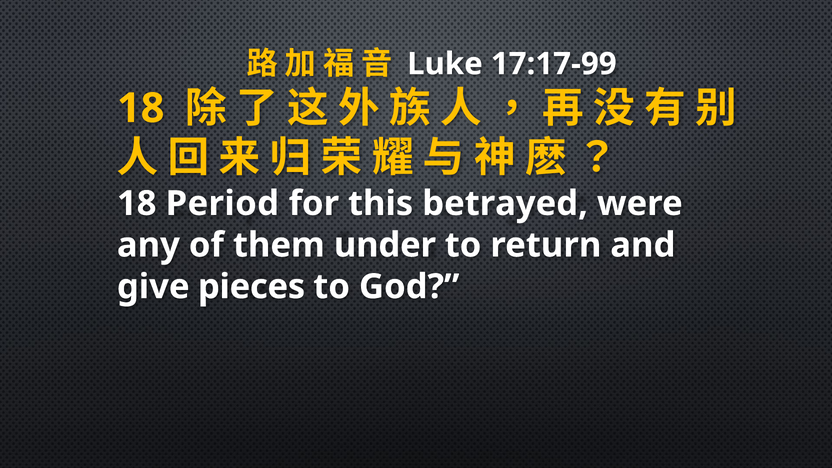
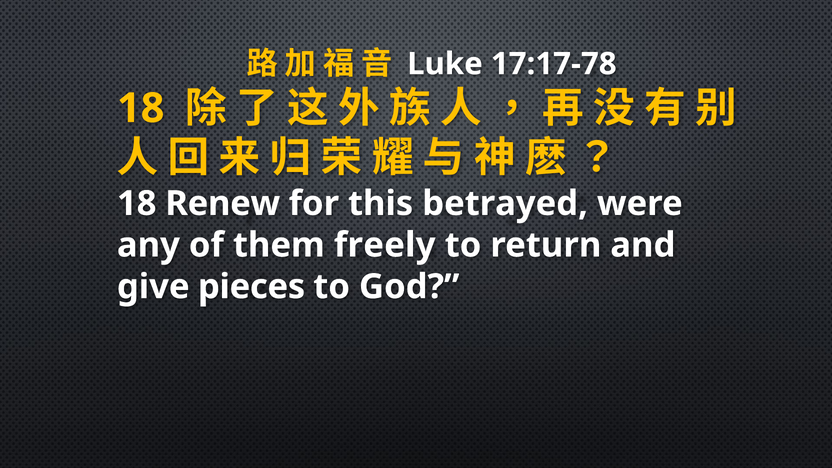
17:17-99: 17:17-99 -> 17:17-78 (554, 64)
Period: Period -> Renew (223, 204)
under: under -> freely (385, 245)
